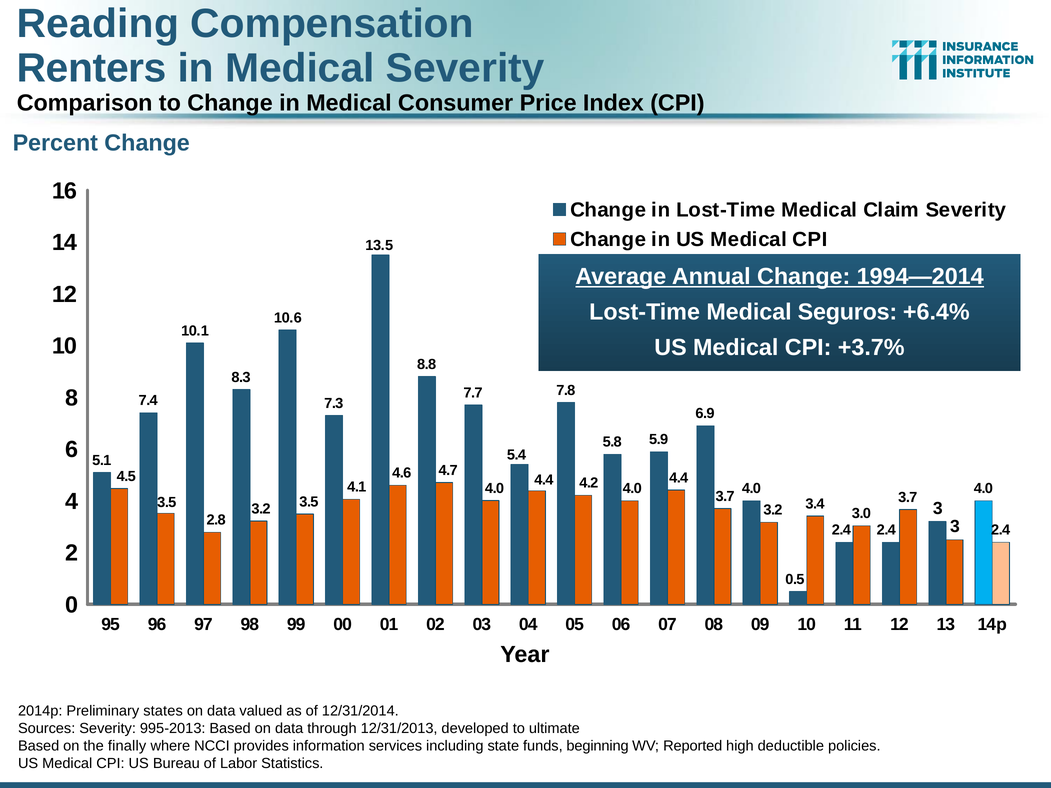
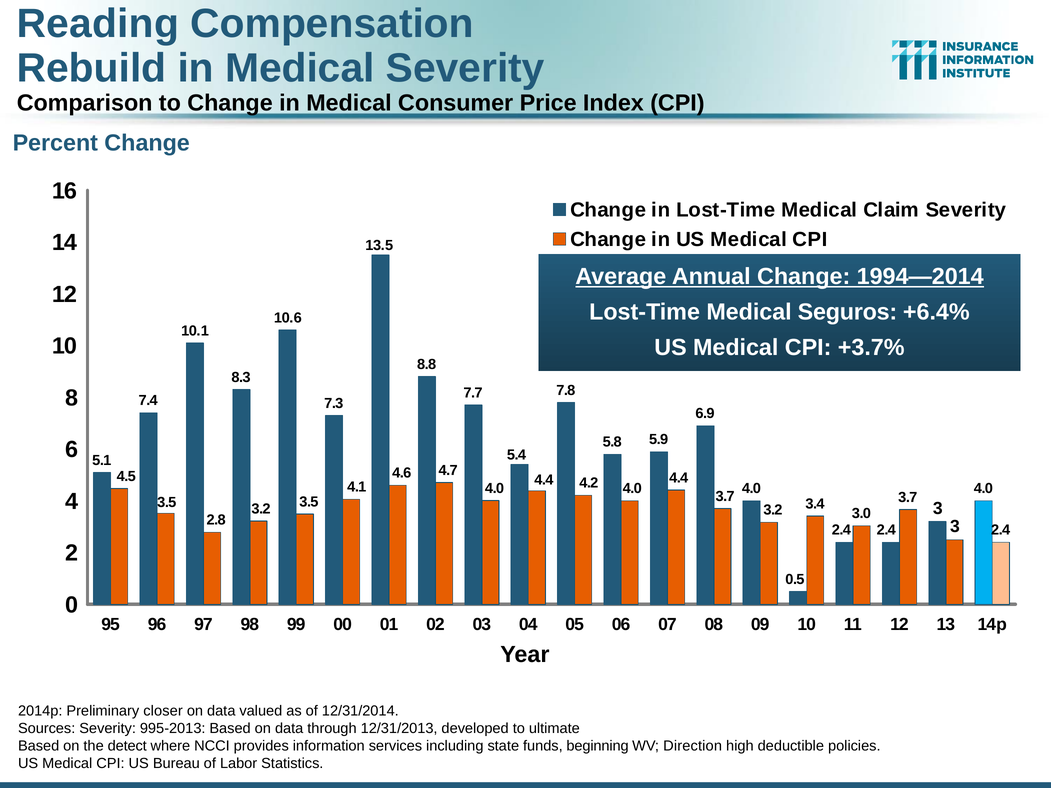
Renters: Renters -> Rebuild (92, 68)
states: states -> closer (163, 711)
finally: finally -> detect (127, 746)
Reported: Reported -> Direction (693, 746)
